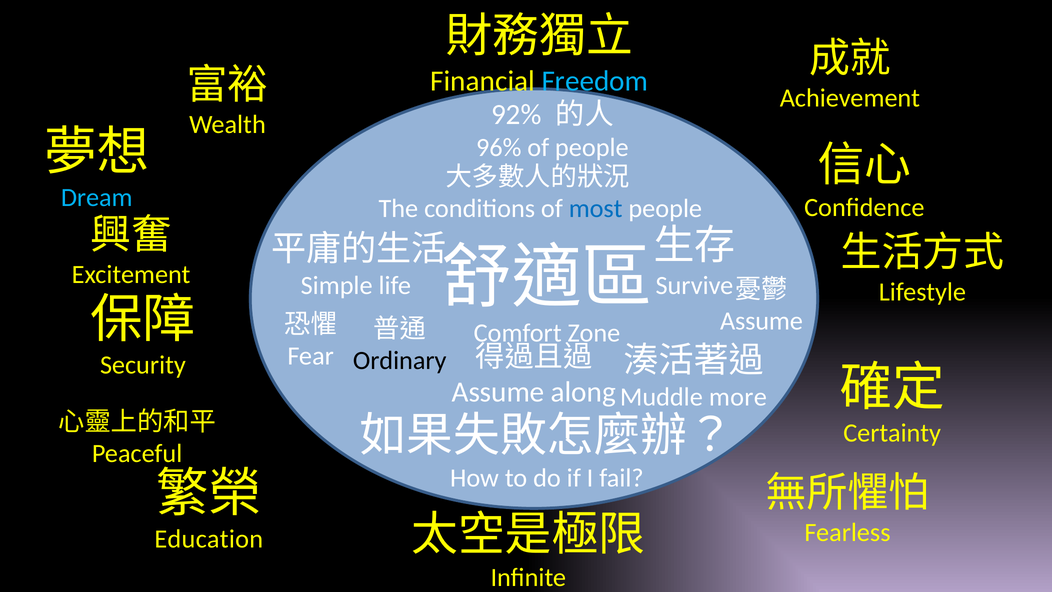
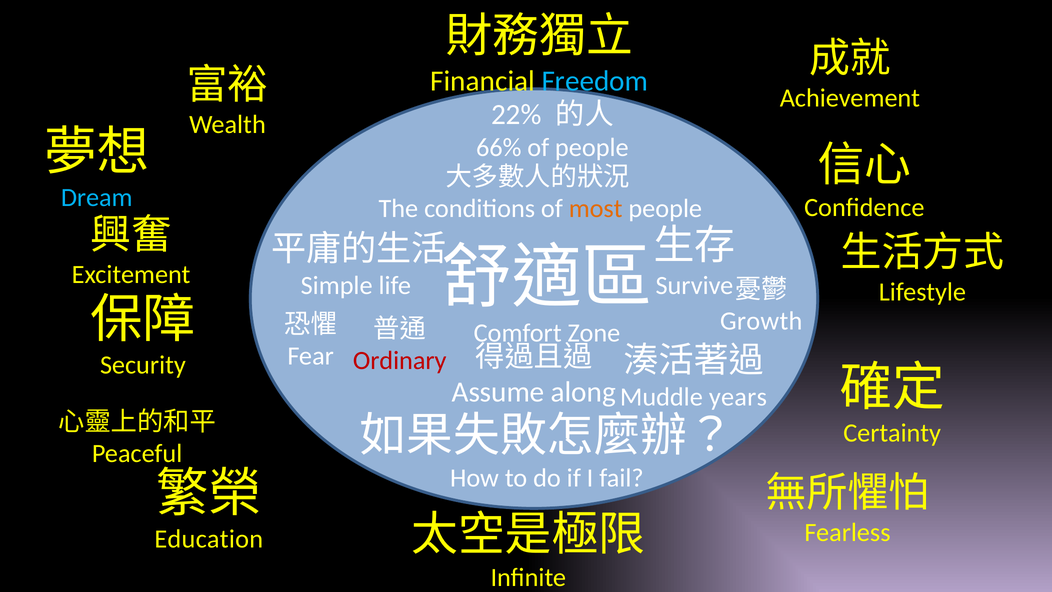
92%: 92% -> 22% (516, 115)
96%: 96% -> 66% (499, 148)
most colour: blue -> orange (596, 208)
Assume: Assume -> Growth (761, 321)
Ordinary colour: black -> red (400, 360)
more: more -> years (738, 397)
